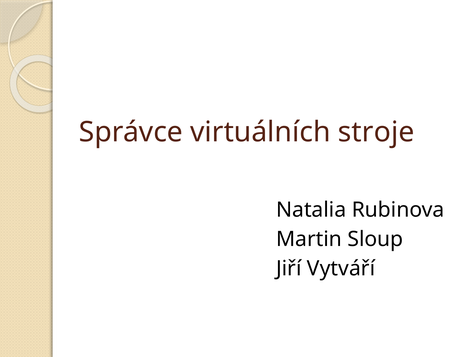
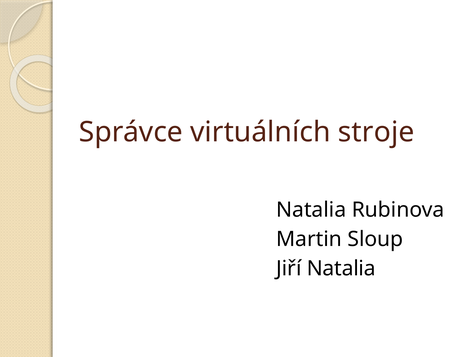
Jiří Vytváří: Vytváří -> Natalia (341, 268)
